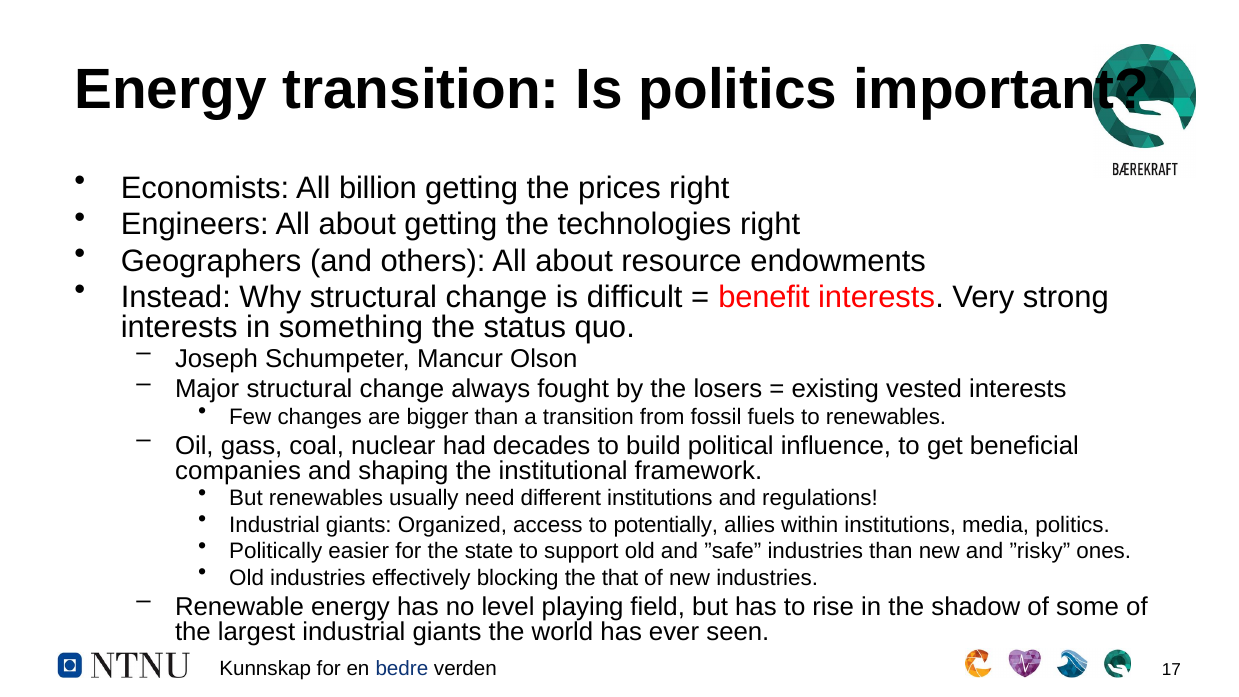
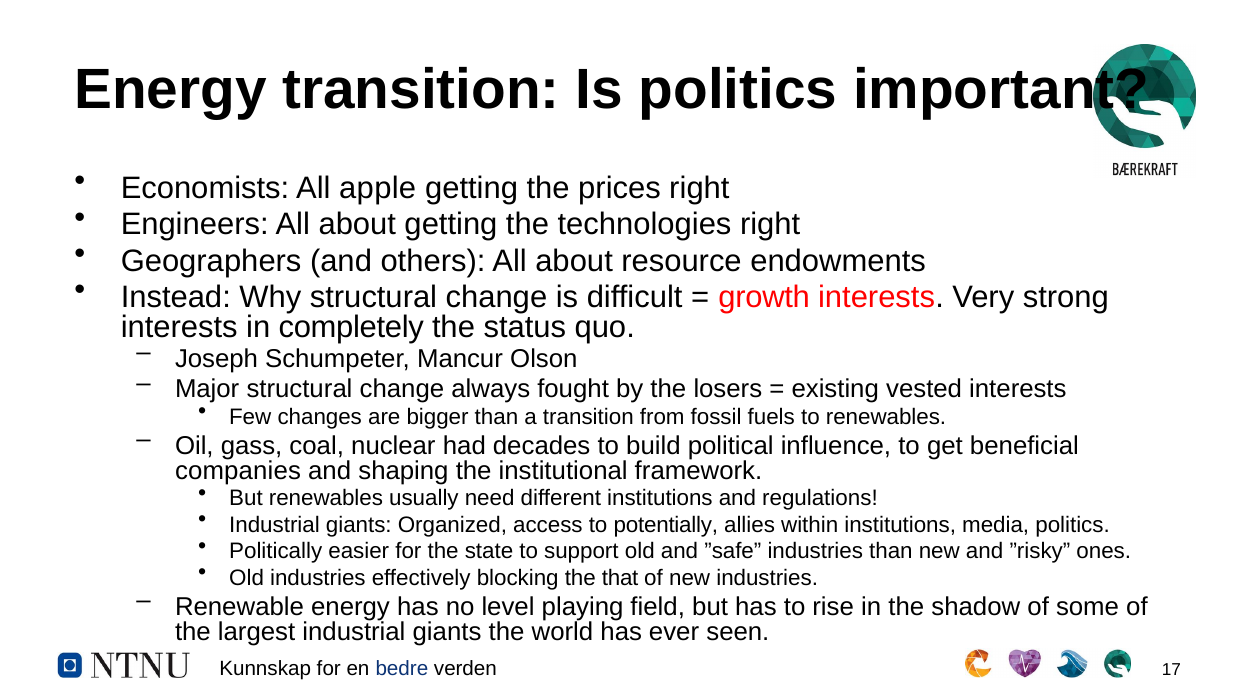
billion: billion -> apple (378, 188)
benefit: benefit -> growth (764, 297)
something: something -> completely (351, 327)
